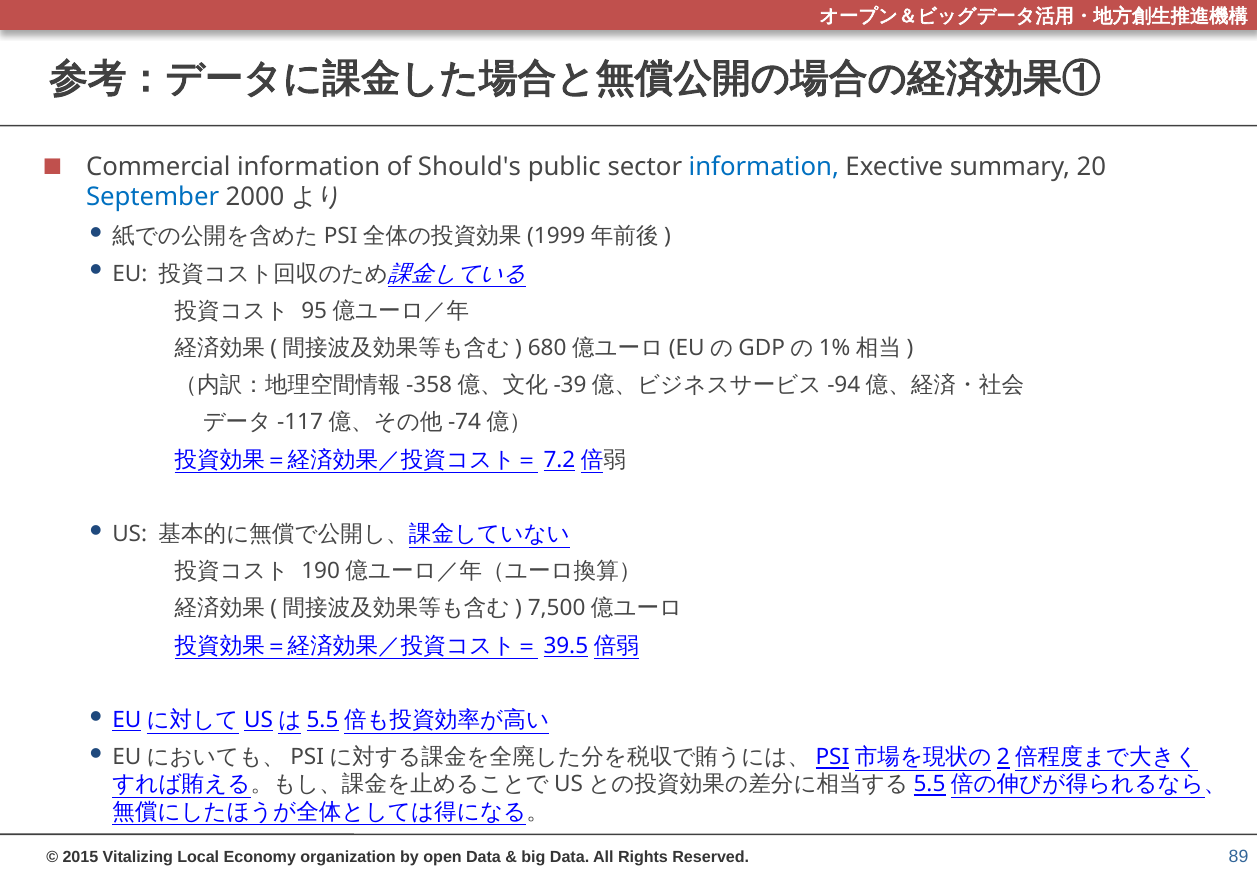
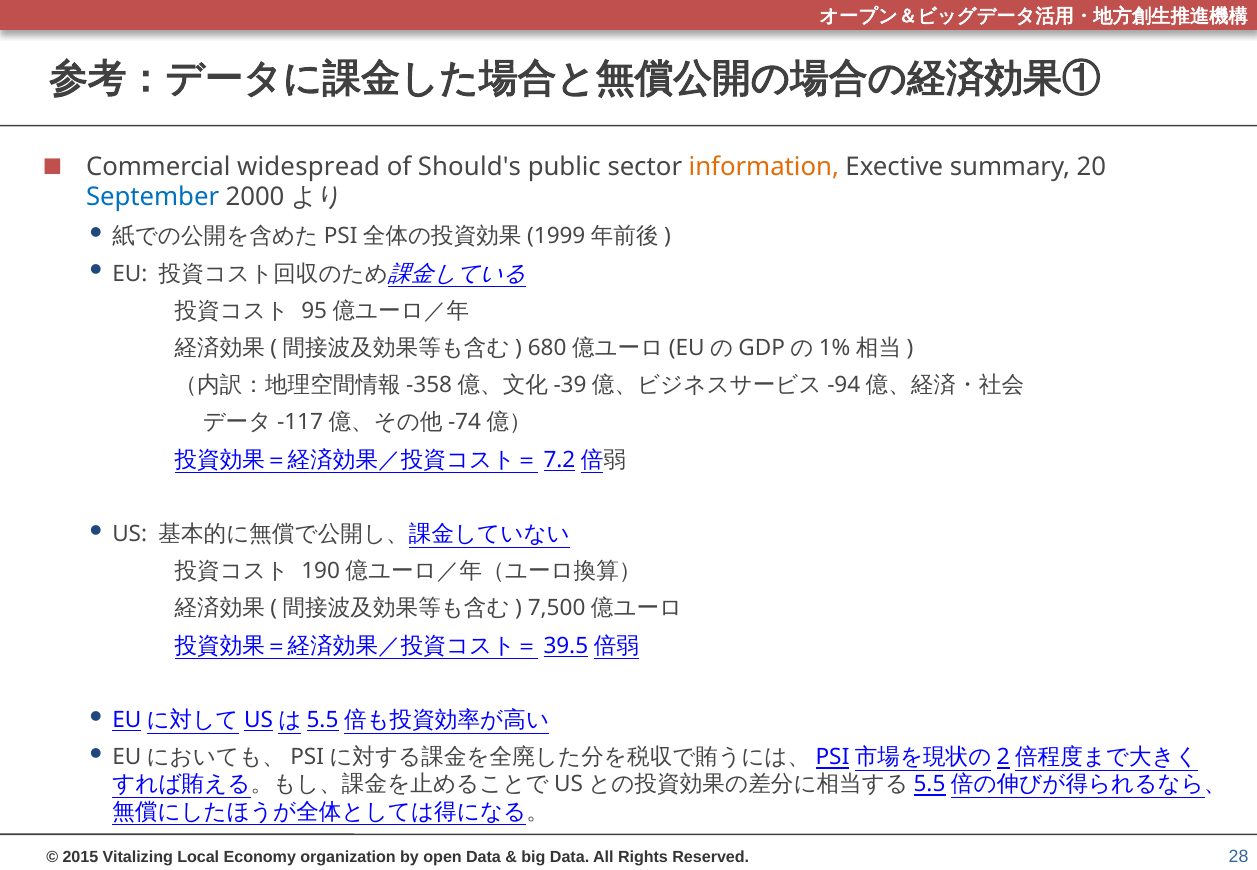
Commercial information: information -> widespread (309, 167)
information colour: blue -> orange (764, 167)
89: 89 -> 28 (1239, 857)
